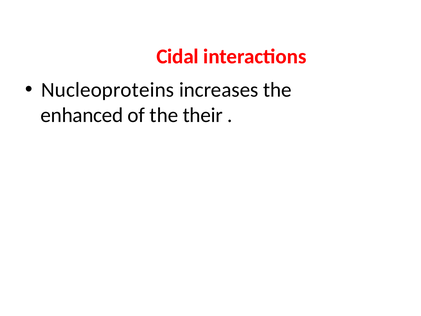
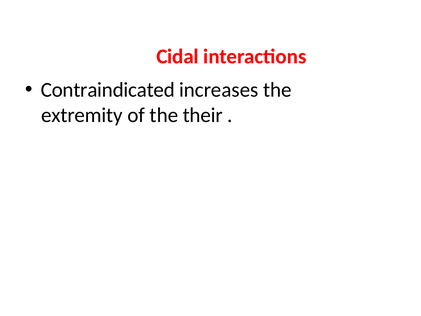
Nucleoproteins: Nucleoproteins -> Contraindicated (108, 90)
enhanced: enhanced -> extremity (82, 115)
